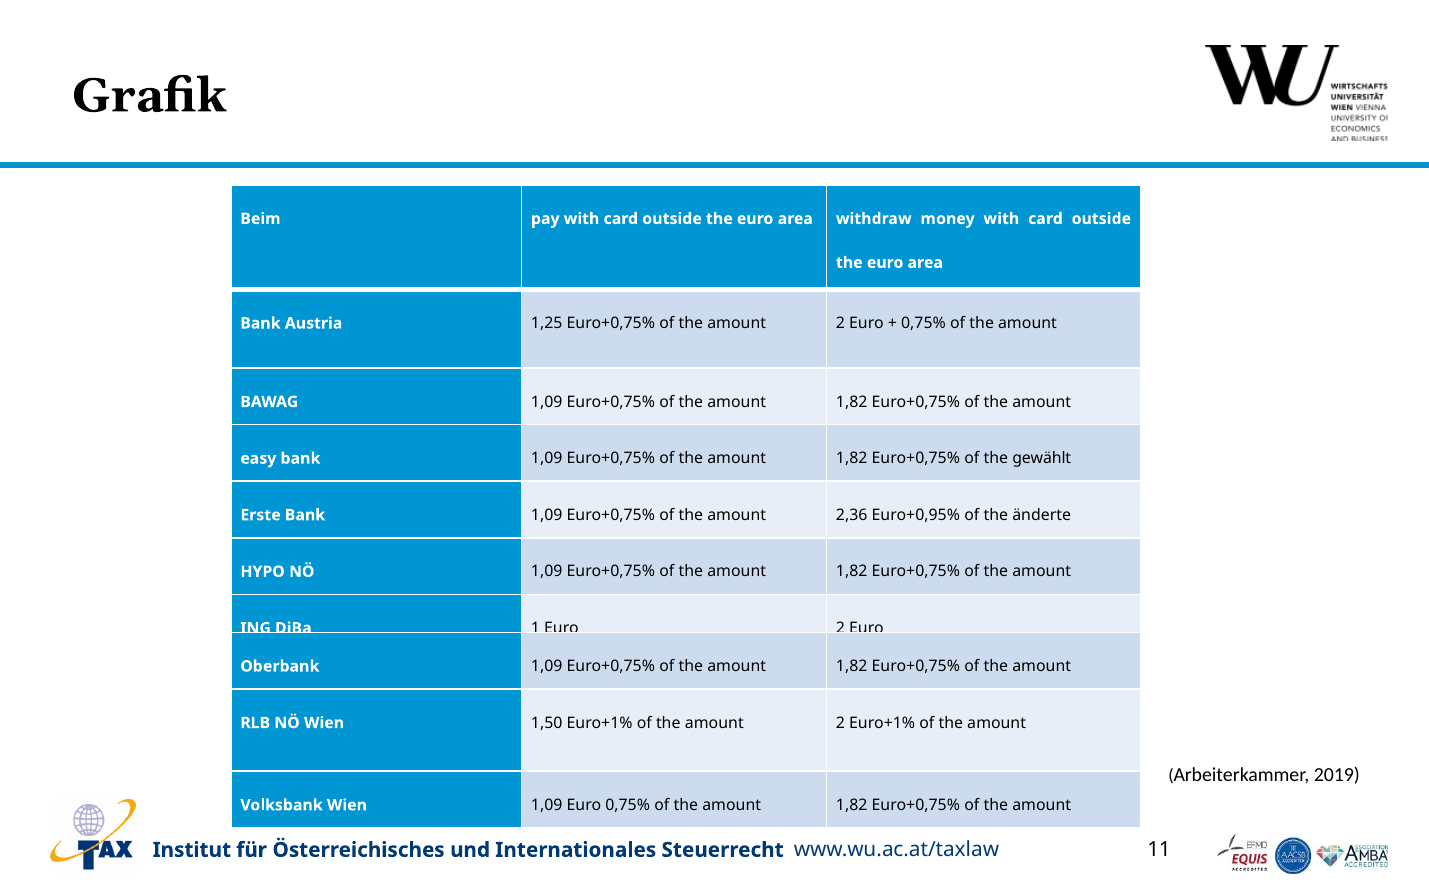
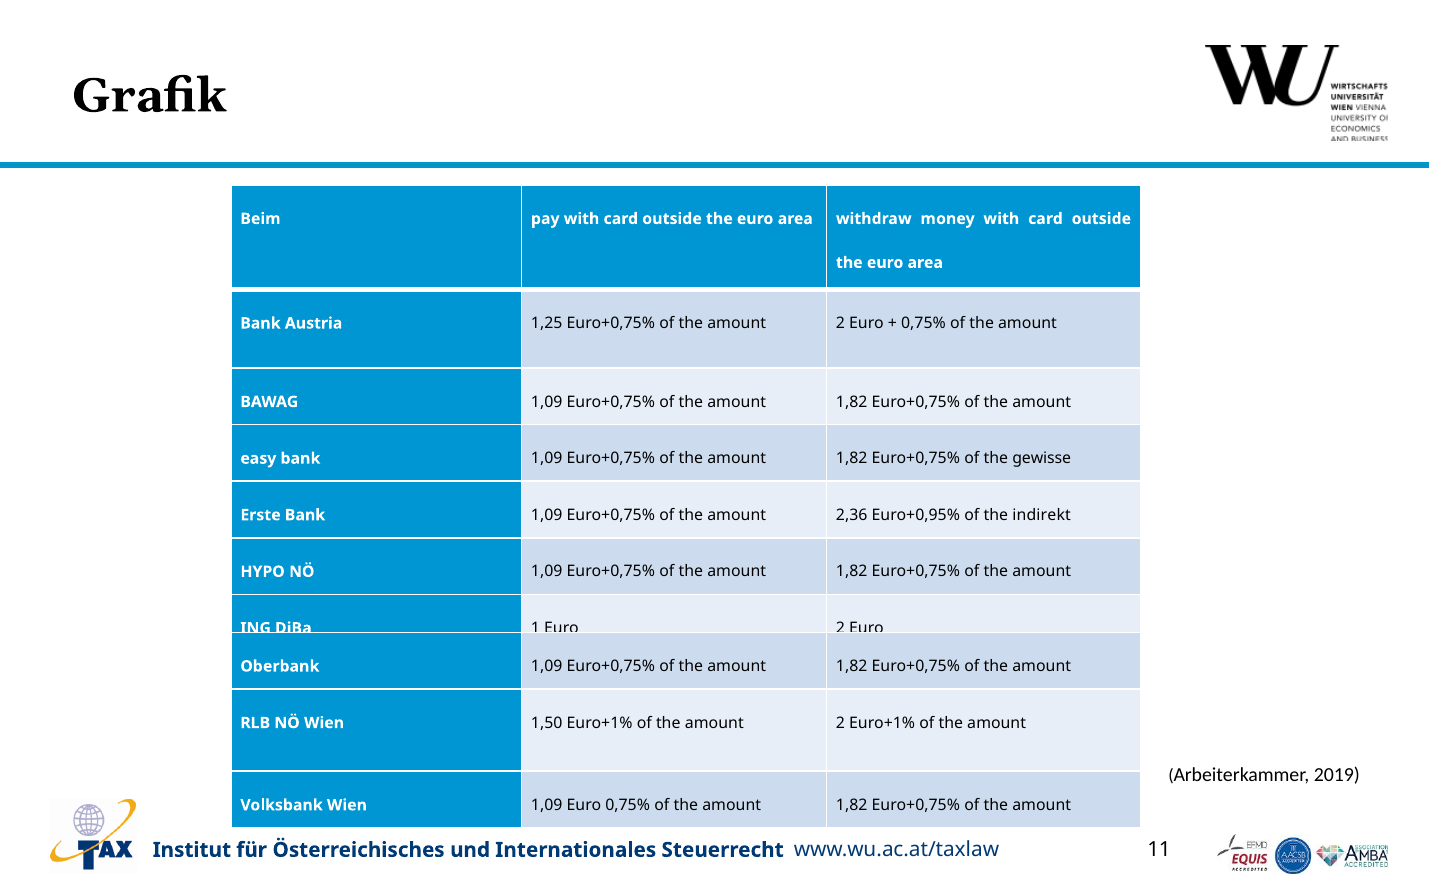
gewählt: gewählt -> gewisse (1042, 459)
änderte: änderte -> indirekt (1042, 515)
